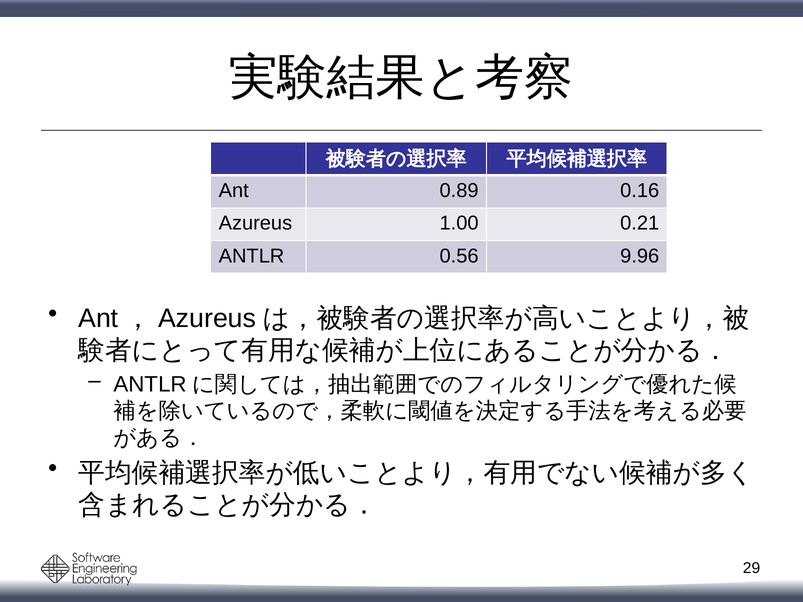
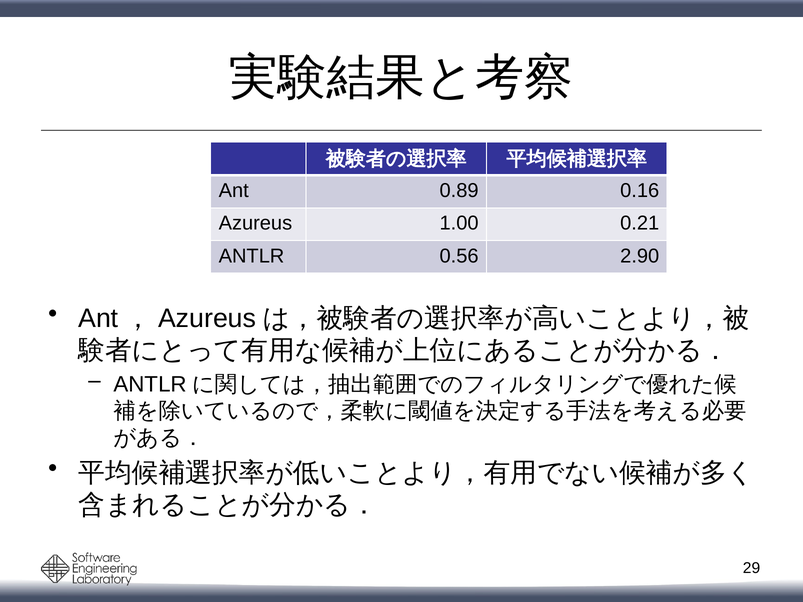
9.96: 9.96 -> 2.90 (640, 256)
